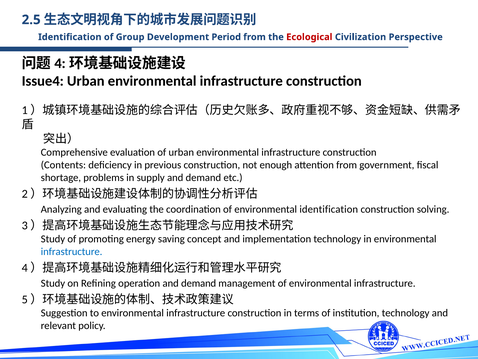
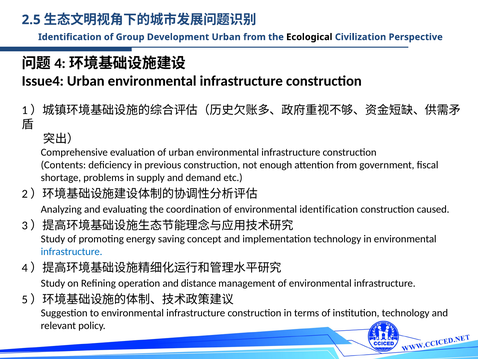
Development Period: Period -> Urban (226, 37)
Ecological colour: red -> black (309, 37)
solving: solving -> caused (433, 209)
operation and demand: demand -> distance (199, 283)
